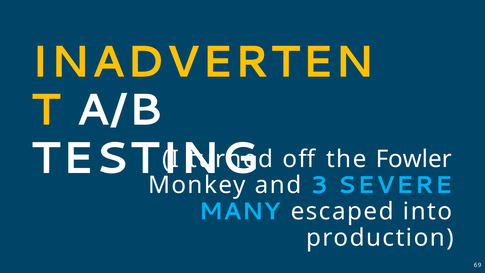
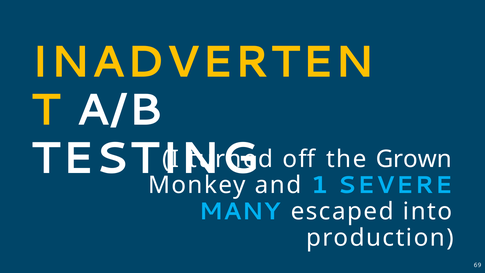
Fowler: Fowler -> Grown (414, 159)
3: 3 -> 1 (320, 185)
